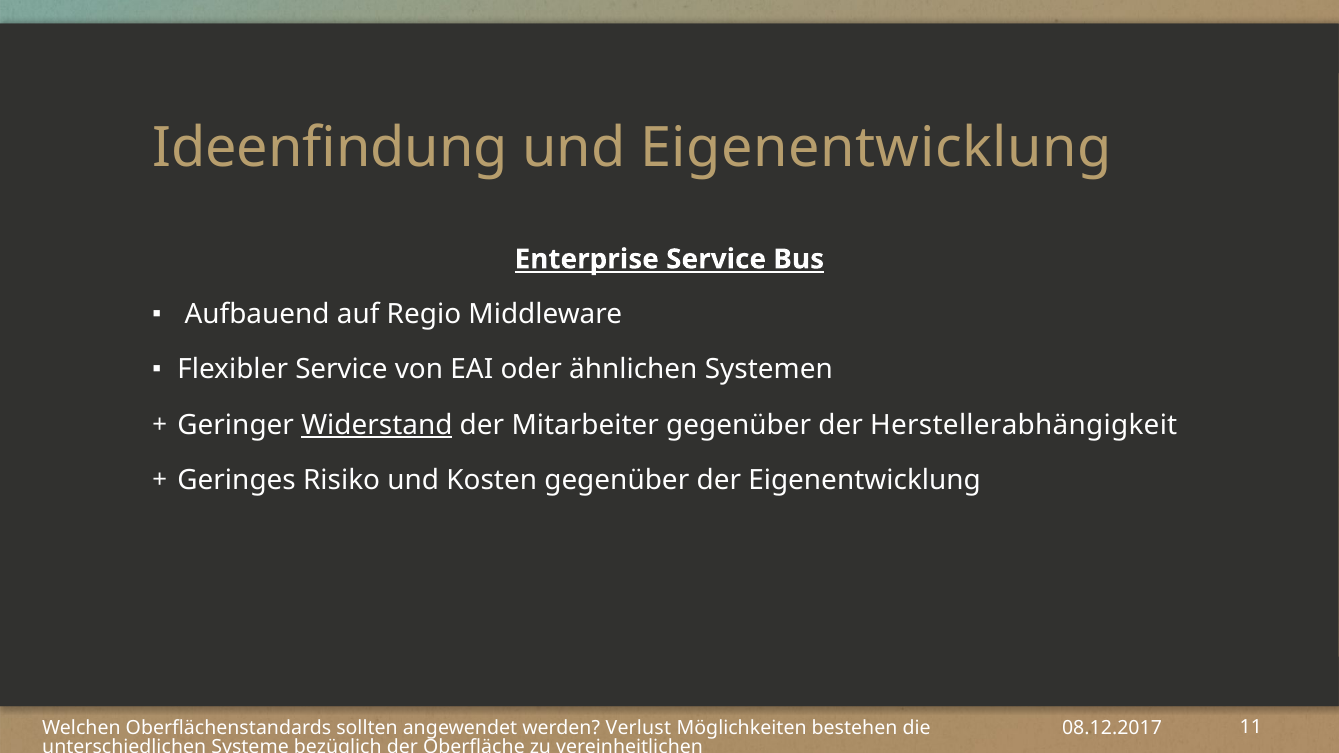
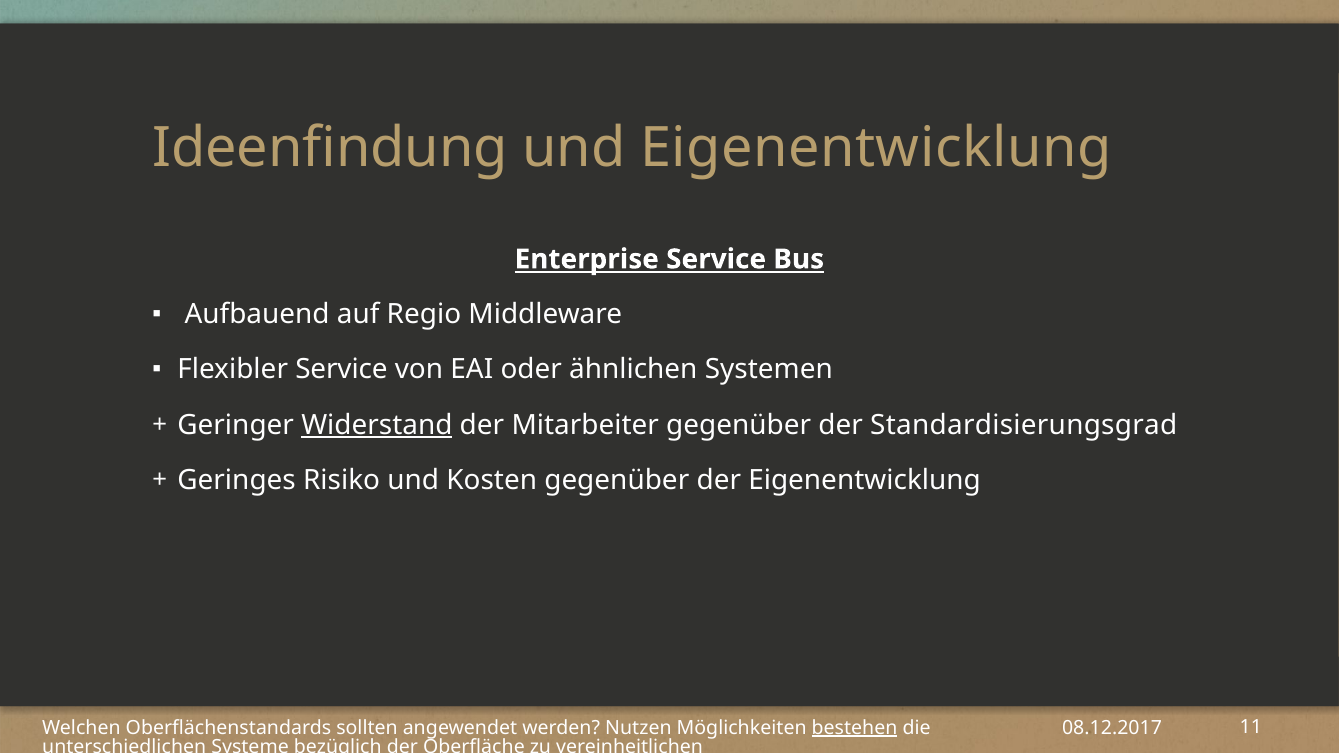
Herstellerabhängigkeit: Herstellerabhängigkeit -> Standardisierungsgrad (1024, 425)
Verlust: Verlust -> Nutzen (638, 728)
bestehen underline: none -> present (855, 728)
